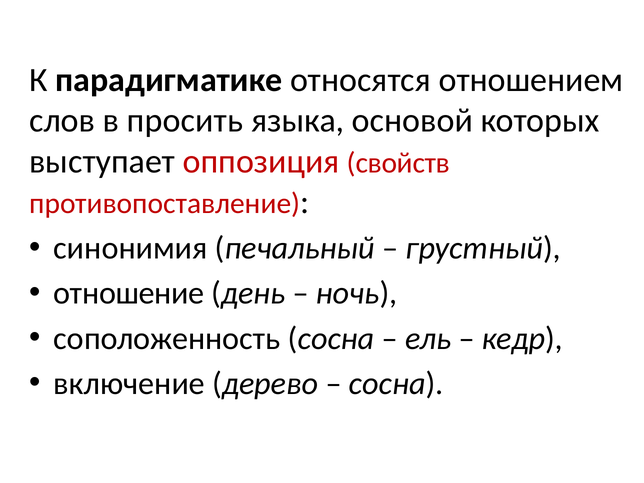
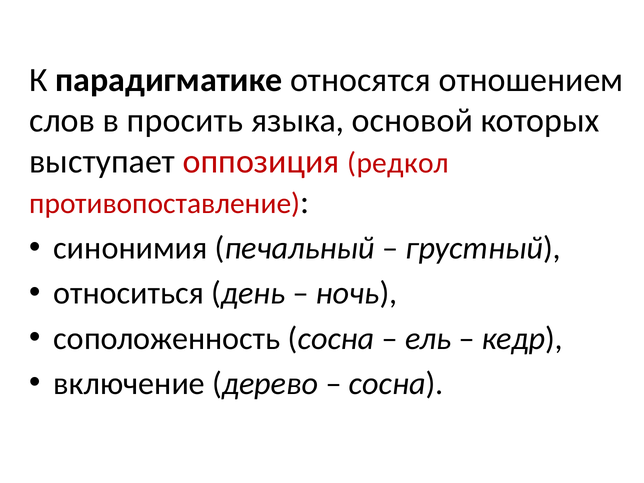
свойств: свойств -> редкол (398, 163)
отношение: отношение -> относиться (129, 293)
